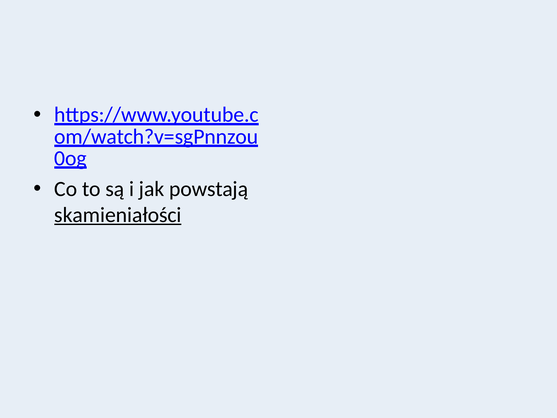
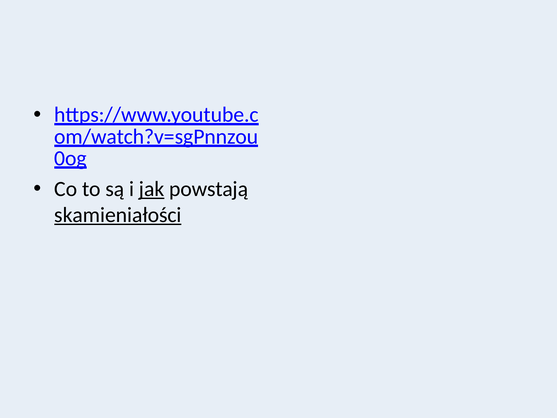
jak underline: none -> present (152, 189)
